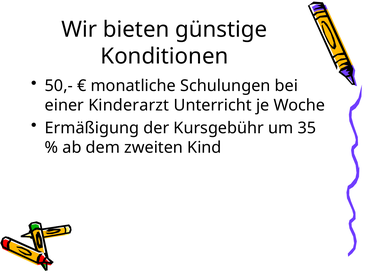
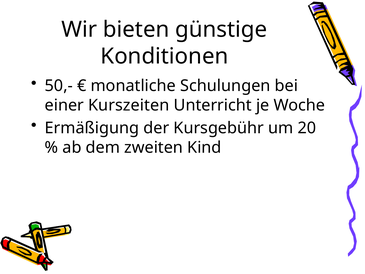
Kinderarzt: Kinderarzt -> Kurszeiten (129, 105)
35: 35 -> 20 (307, 128)
